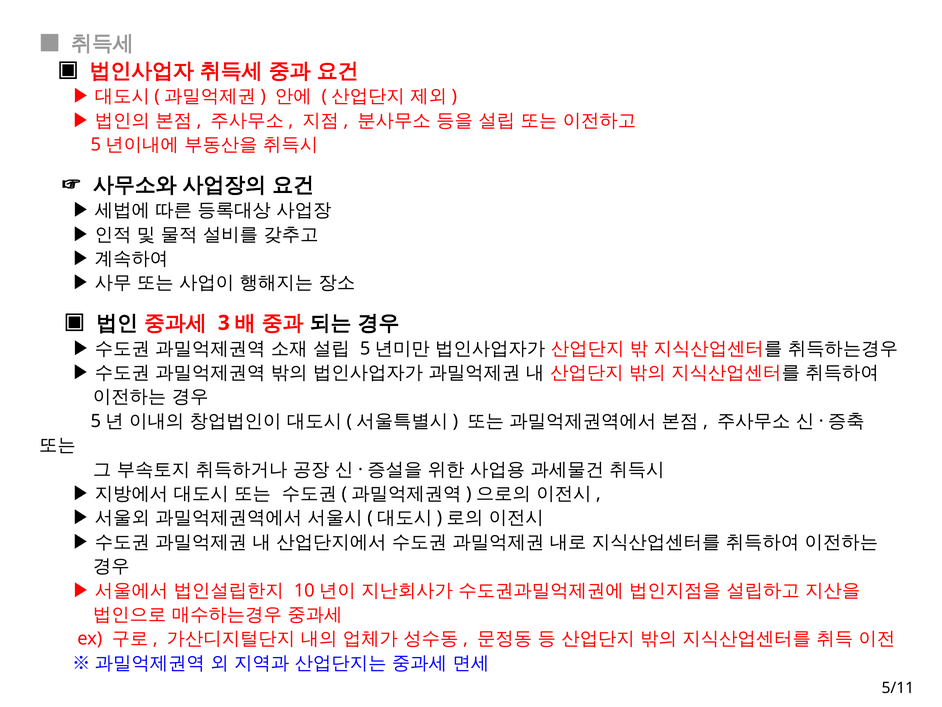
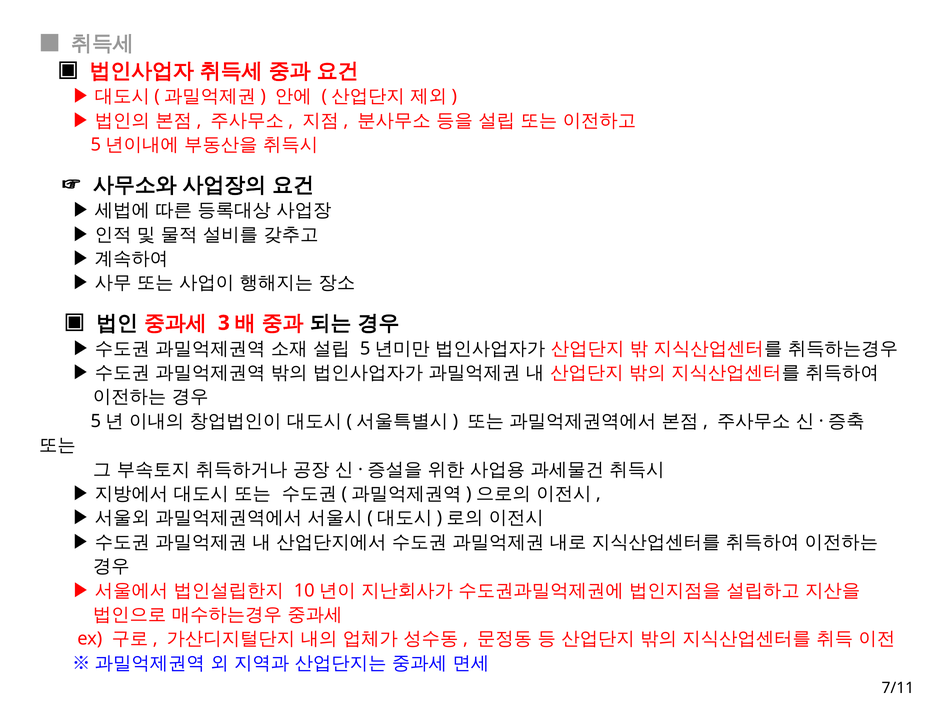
5/11: 5/11 -> 7/11 (898, 687)
